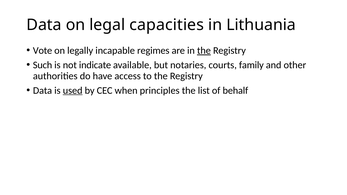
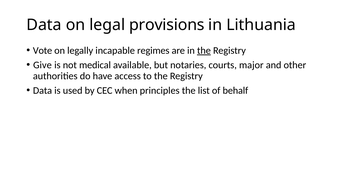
capacities: capacities -> provisions (167, 25)
Such: Such -> Give (42, 65)
indicate: indicate -> medical (95, 65)
family: family -> major (251, 65)
used underline: present -> none (73, 91)
